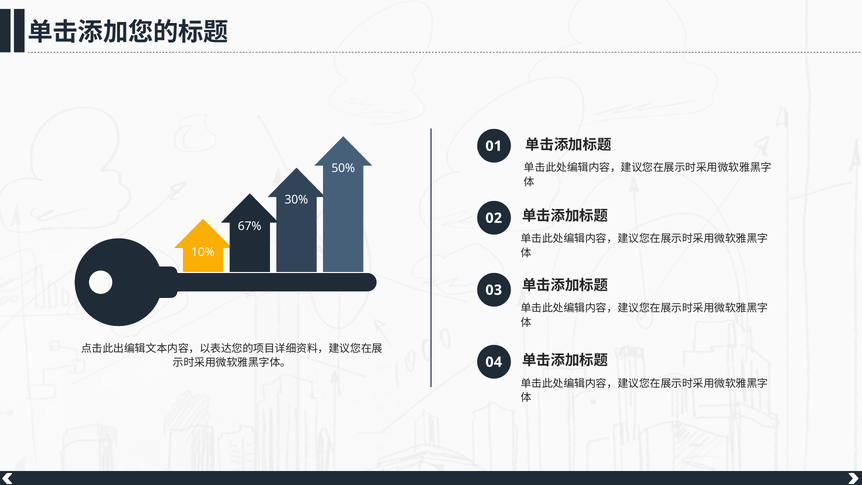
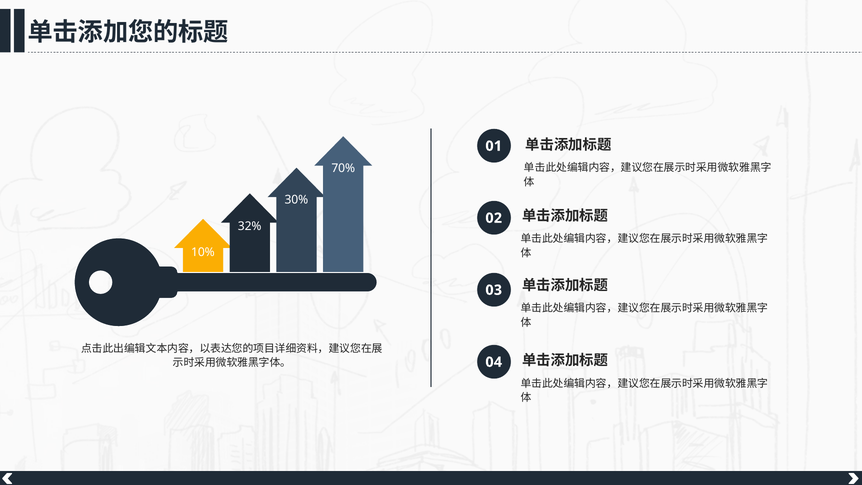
50%: 50% -> 70% (343, 168)
67%: 67% -> 32% (250, 226)
